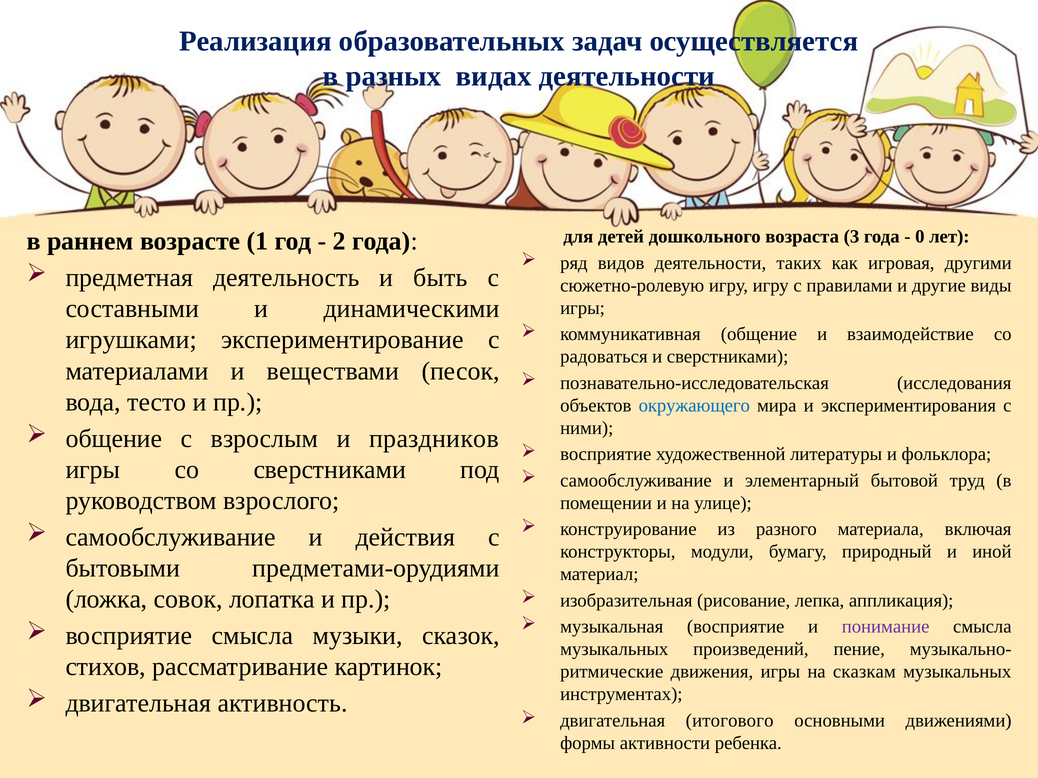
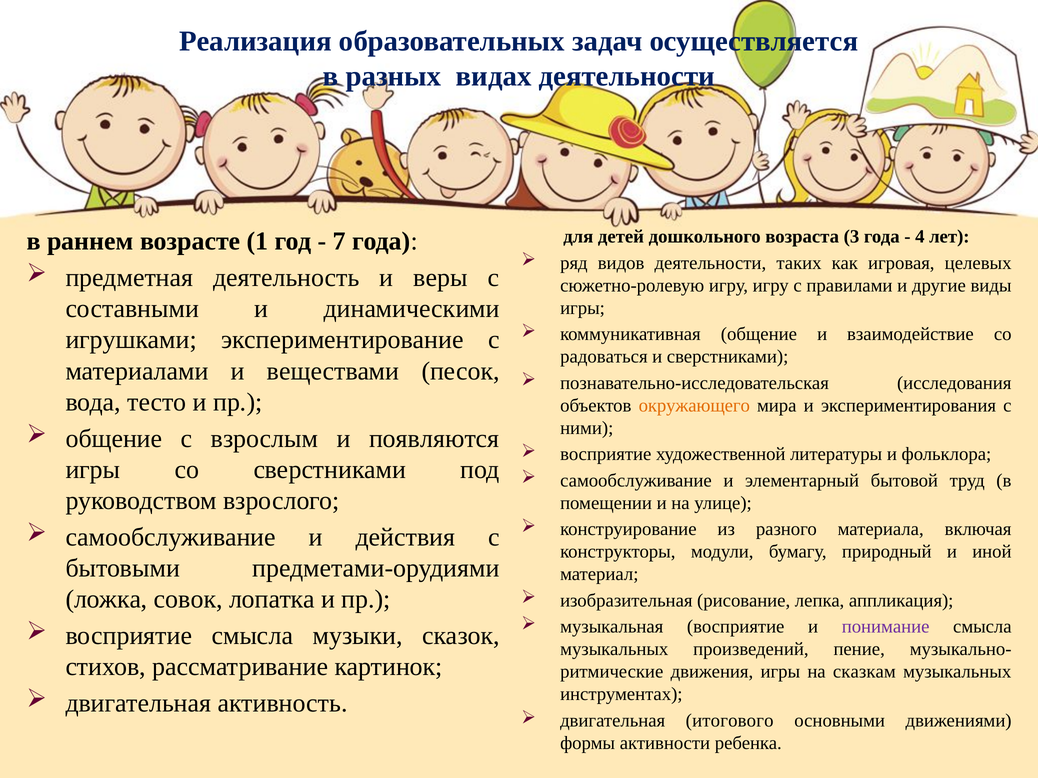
0: 0 -> 4 (920, 237)
2: 2 -> 7 (339, 242)
другими: другими -> целевых (978, 263)
быть: быть -> веры (440, 278)
окружающего colour: blue -> orange (694, 406)
праздников: праздников -> появляются (434, 439)
